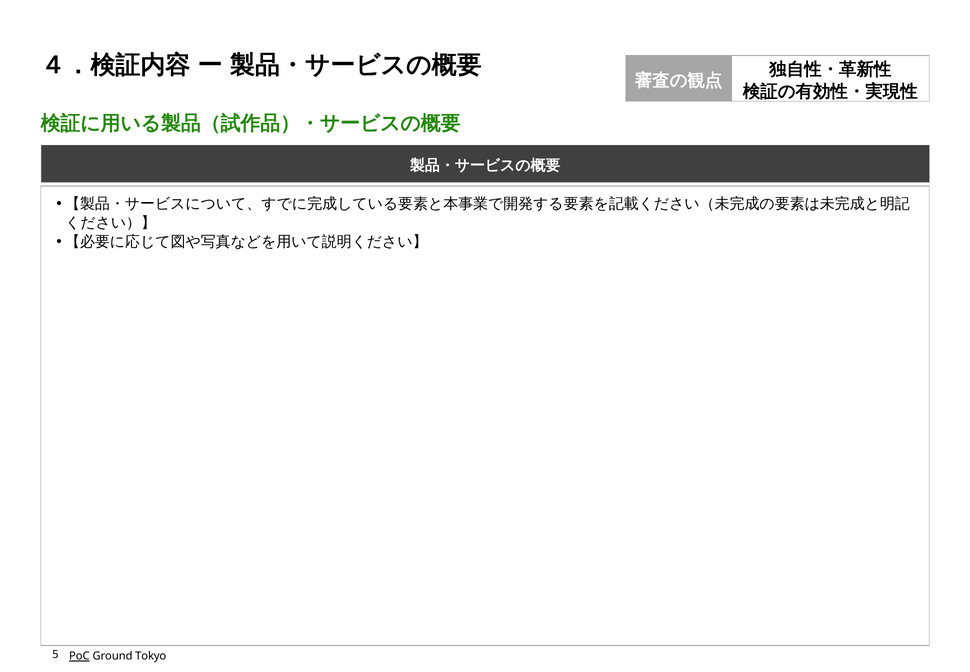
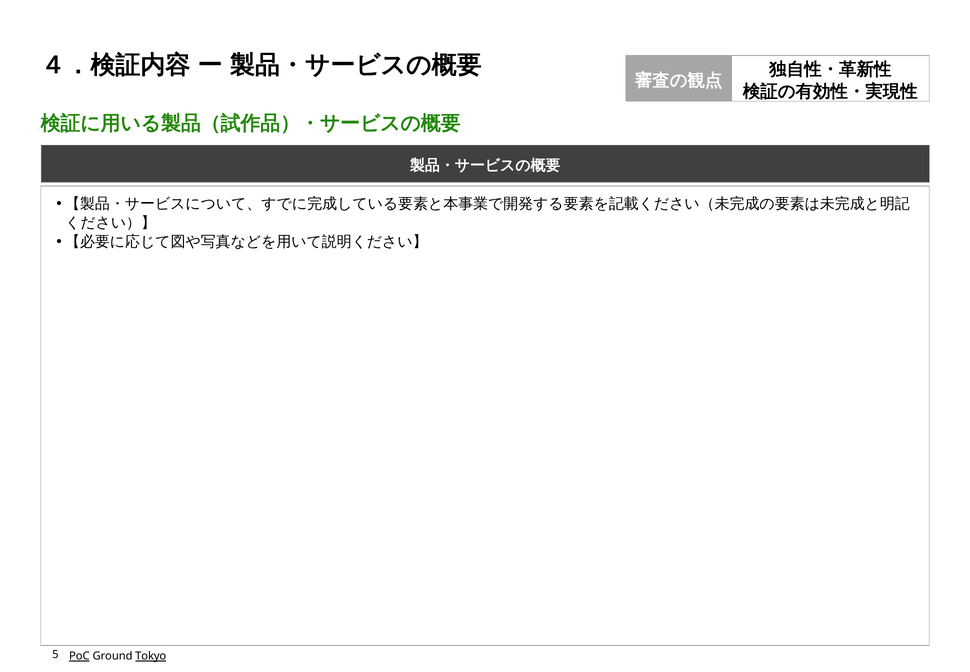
Tokyo underline: none -> present (151, 656)
